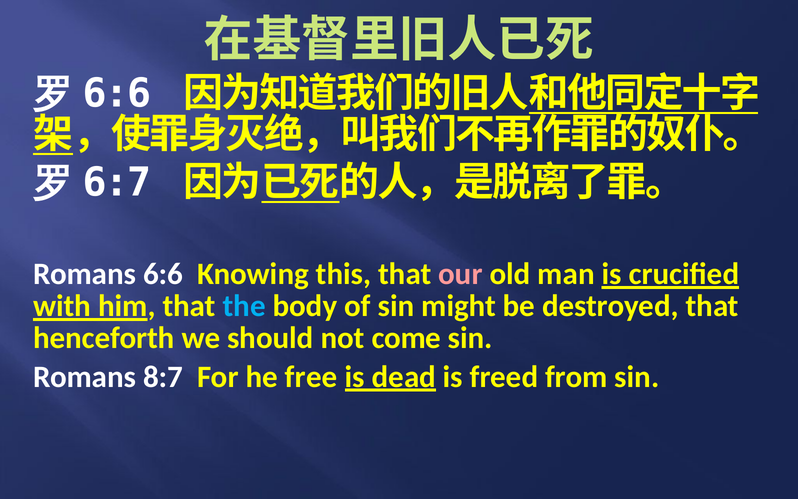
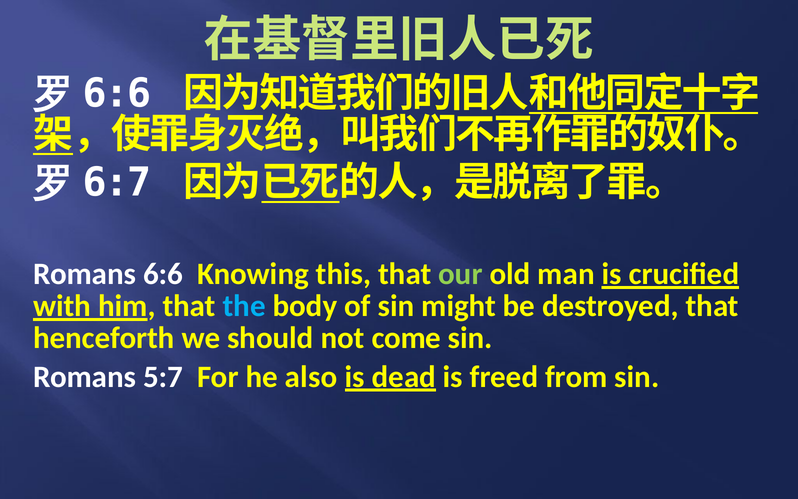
our colour: pink -> light green (460, 274)
8:7: 8:7 -> 5:7 (163, 377)
free: free -> also (311, 377)
